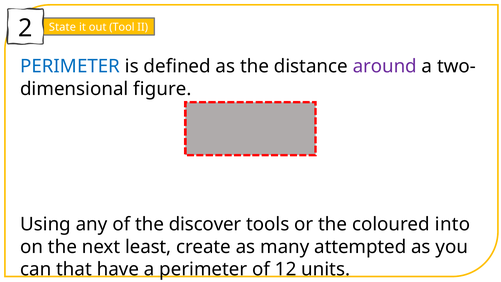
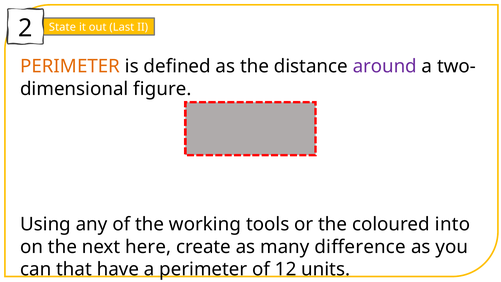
Tool: Tool -> Last (122, 27)
PERIMETER colour: blue -> orange (70, 66)
discover: discover -> working (205, 224)
least: least -> here (148, 247)
attempted: attempted -> difference (360, 247)
